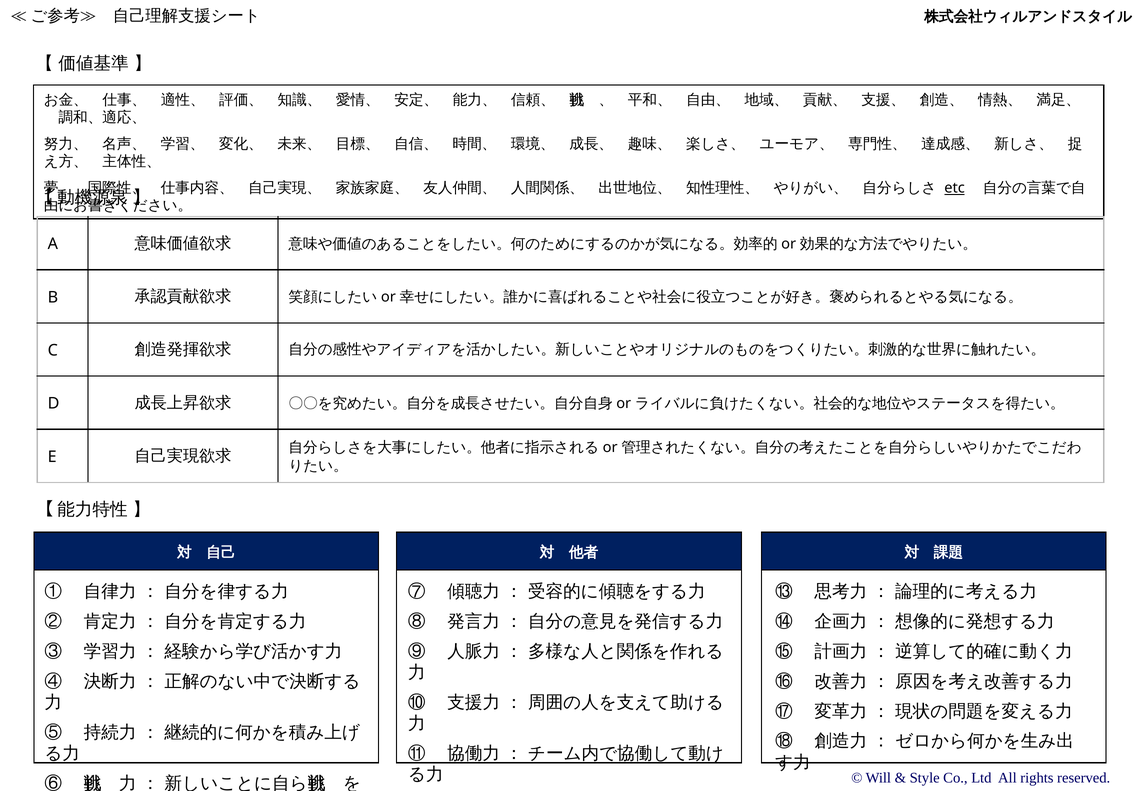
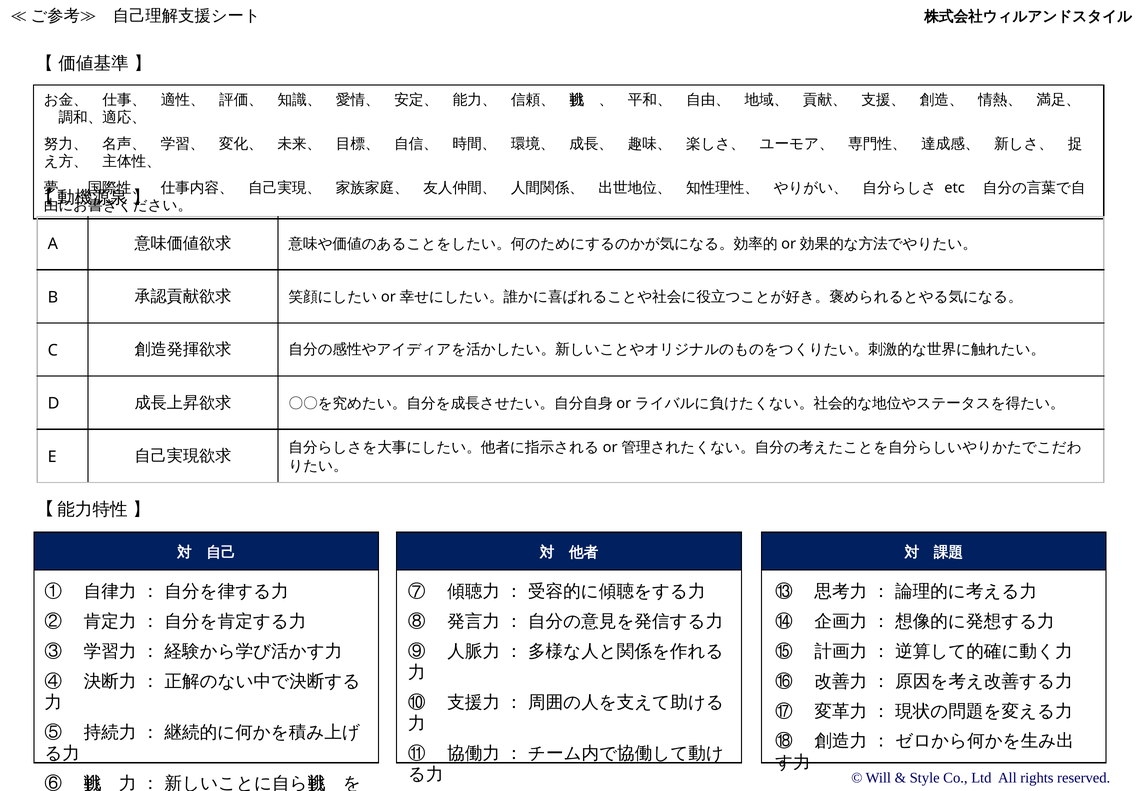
etc underline: present -> none (955, 188)
